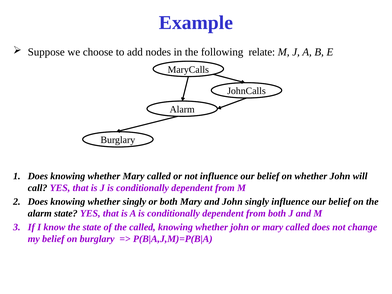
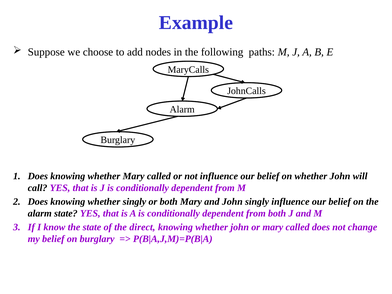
relate: relate -> paths (262, 52)
the called: called -> direct (142, 227)
